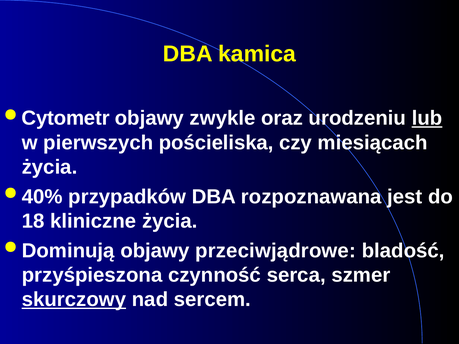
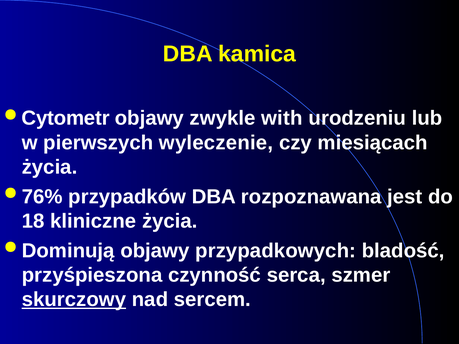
oraz: oraz -> with (282, 118)
lub underline: present -> none (427, 118)
pościeliska: pościeliska -> wyleczenie (216, 143)
40%: 40% -> 76% (42, 197)
przeciwjądrowe: przeciwjądrowe -> przypadkowych (276, 251)
